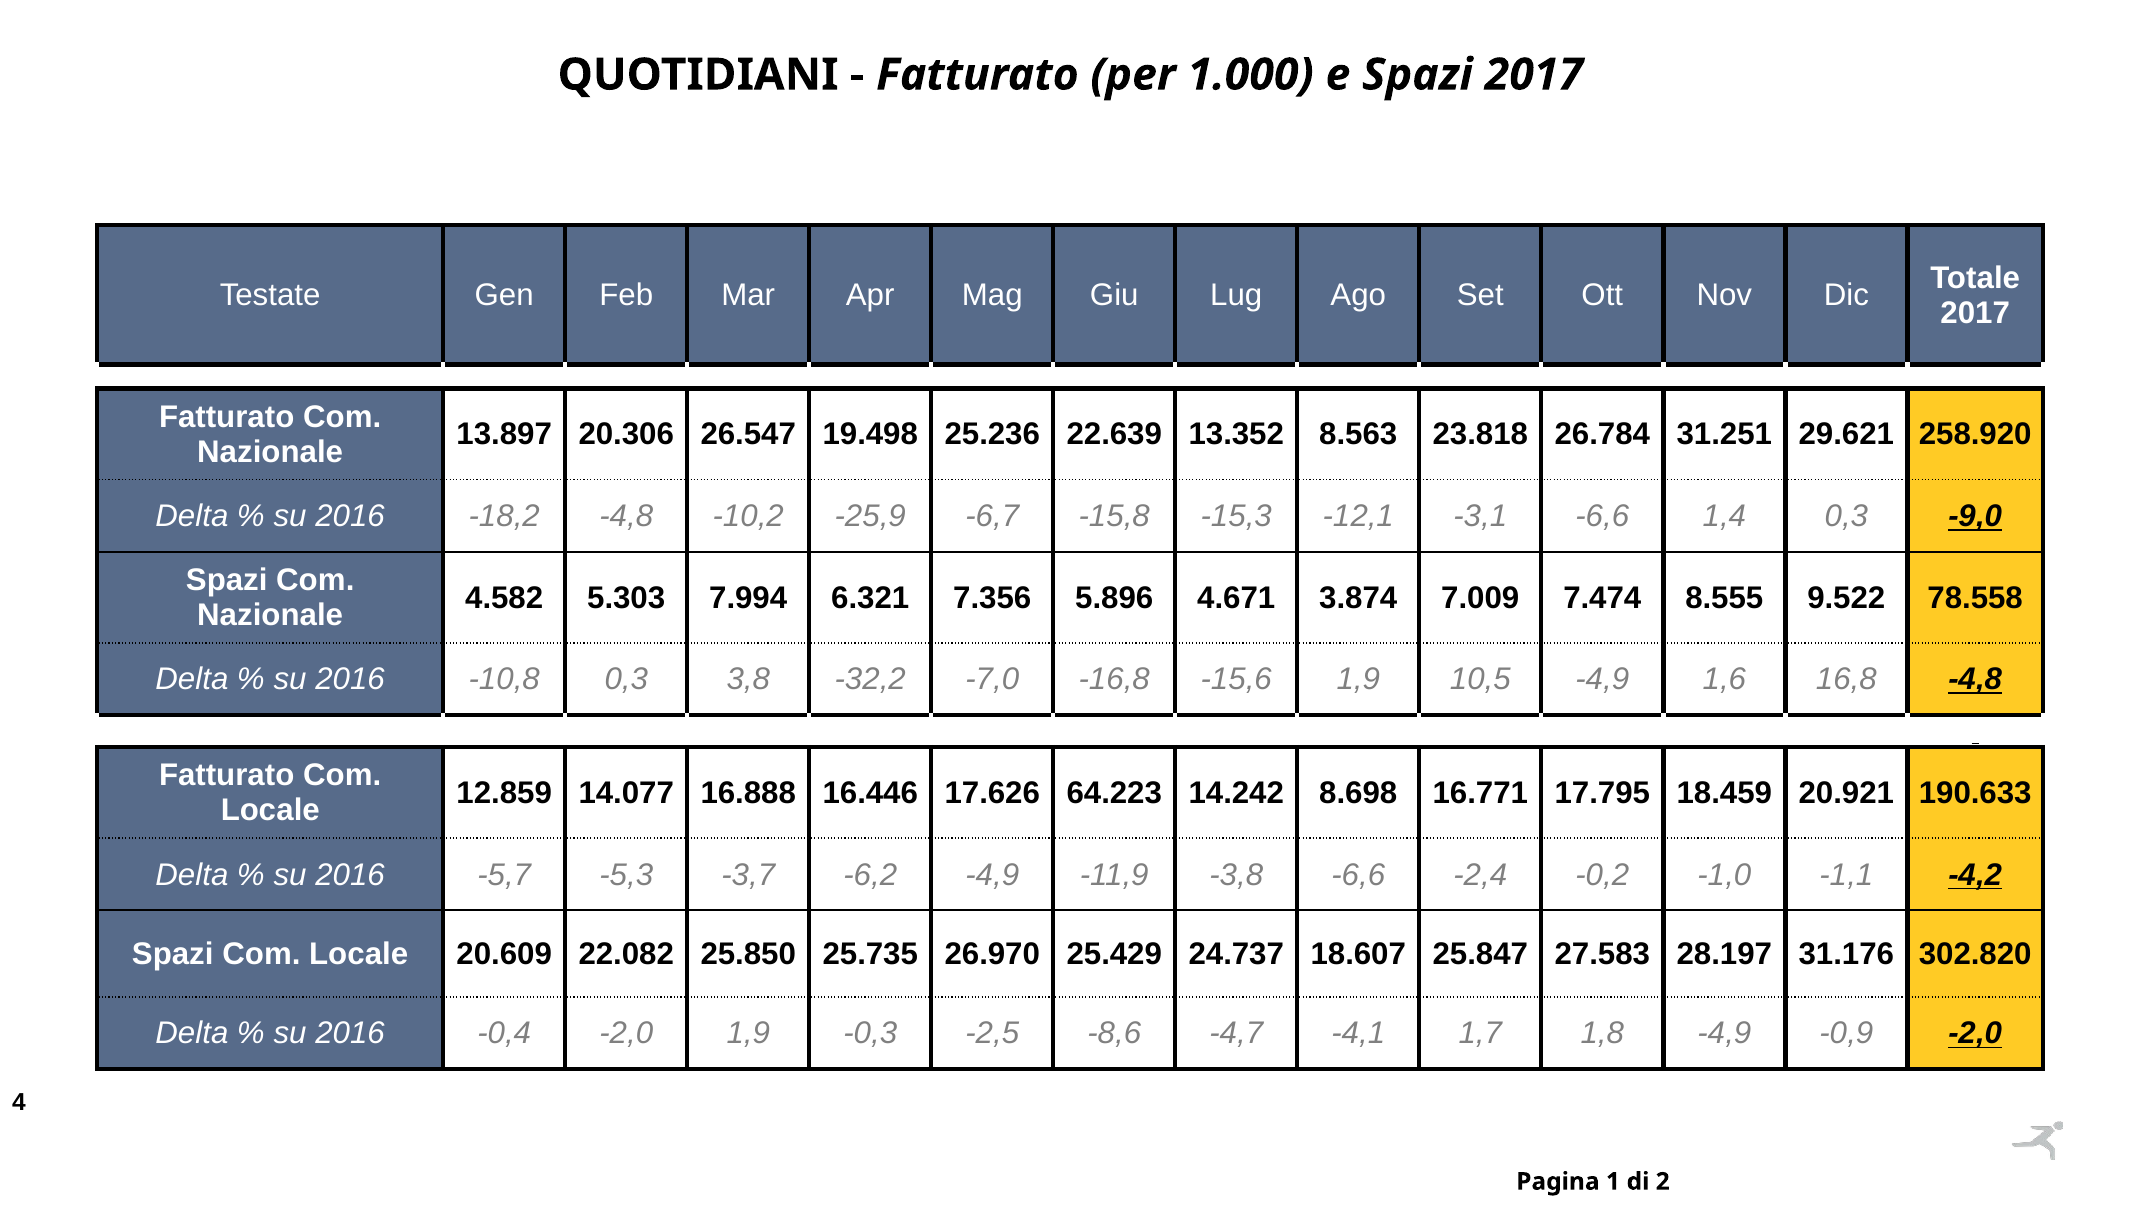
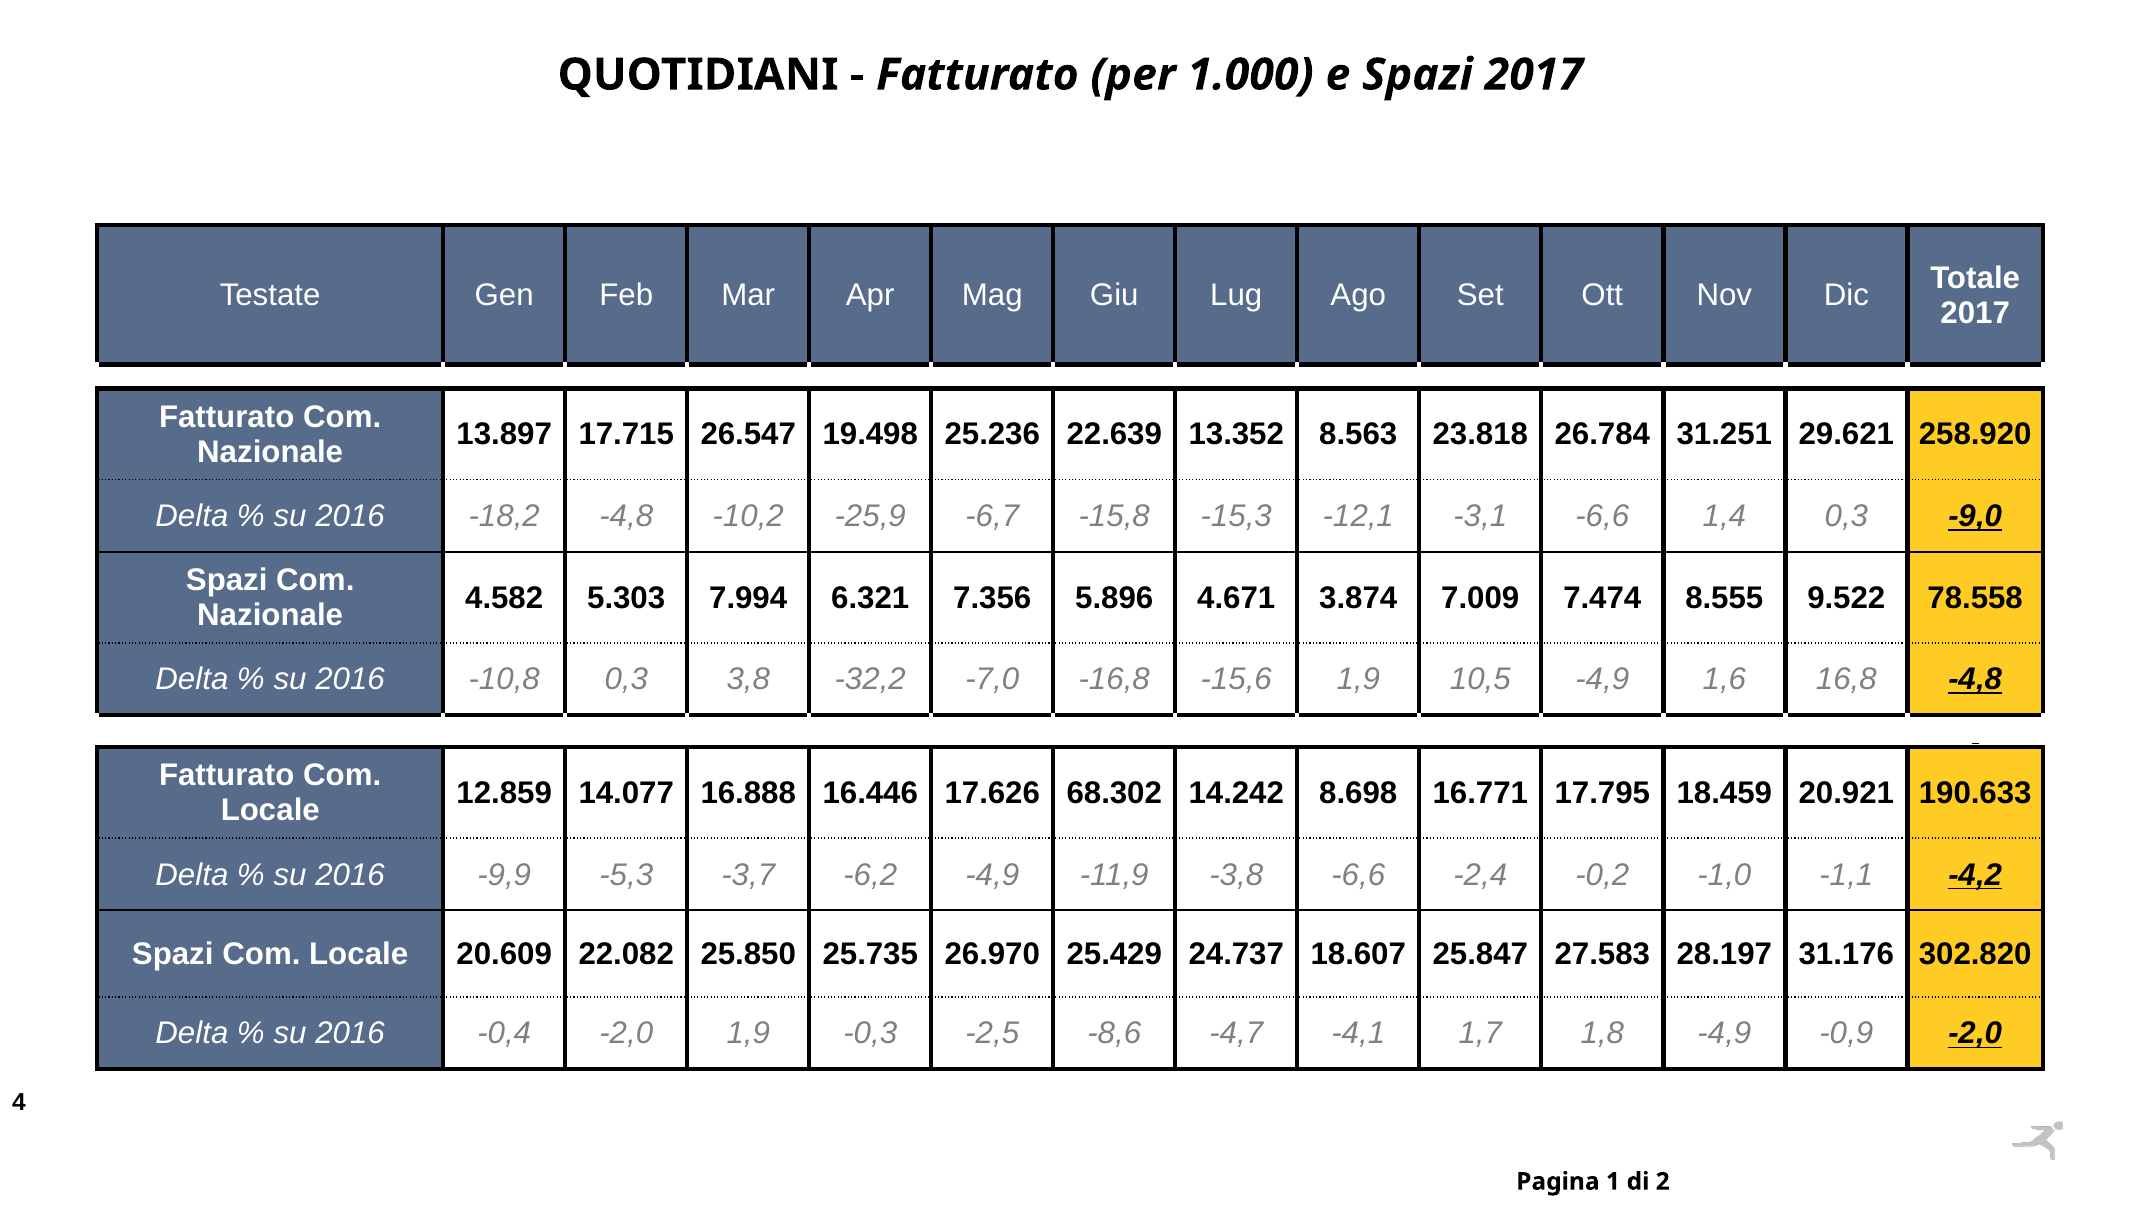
20.306: 20.306 -> 17.715 (626, 434)
64.223: 64.223 -> 68.302 (1114, 793)
-5,7: -5,7 -> -9,9 (504, 874)
